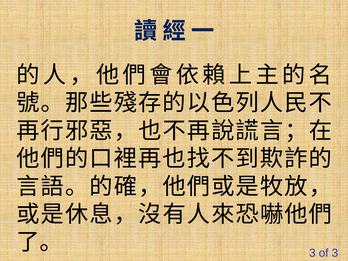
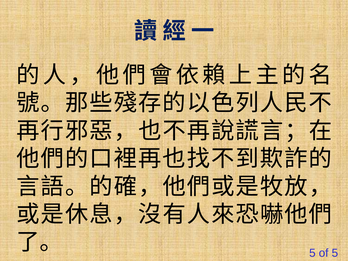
3: 3 -> 5 (312, 253)
of 3: 3 -> 5 (335, 253)
